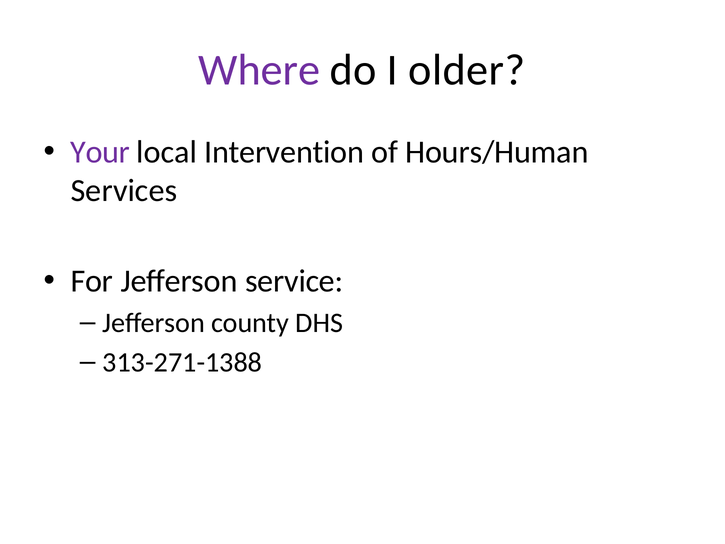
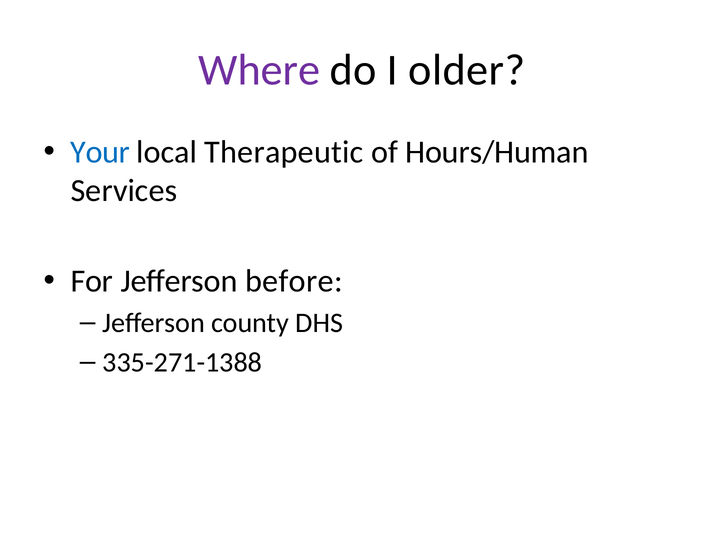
Your colour: purple -> blue (100, 152)
Intervention: Intervention -> Therapeutic (284, 152)
service: service -> before (294, 281)
313-271-1388: 313-271-1388 -> 335-271-1388 (182, 362)
